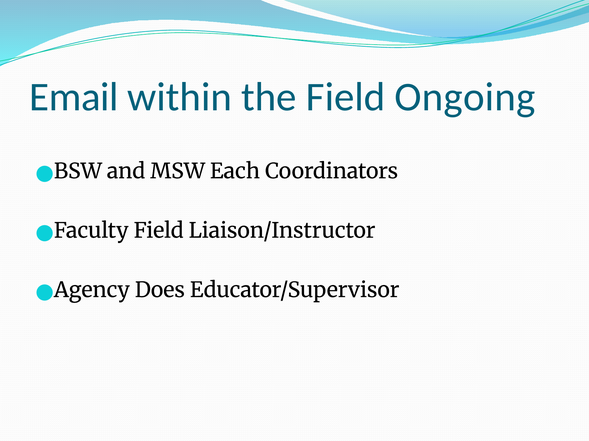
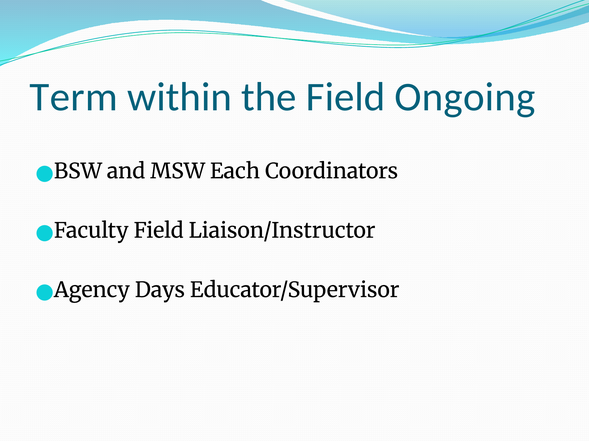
Email: Email -> Term (74, 97)
Does: Does -> Days (160, 291)
